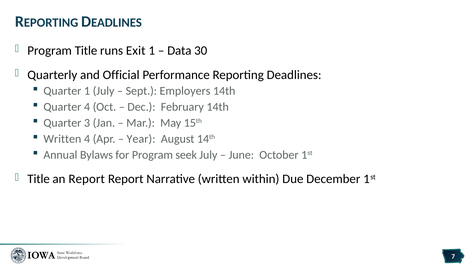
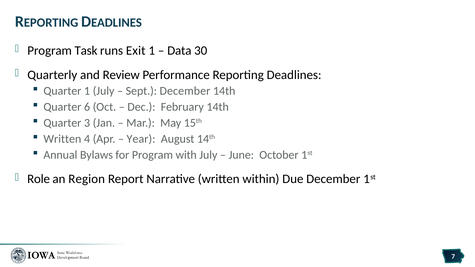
Program Title: Title -> Task (86, 50)
Official: Official -> Review (121, 75)
Sept Employers: Employers -> December (185, 91)
Quarter 4: 4 -> 6 (87, 107)
seek: seek -> with (186, 155)
Title: Title -> Role (39, 179)
an Report: Report -> Region (87, 179)
